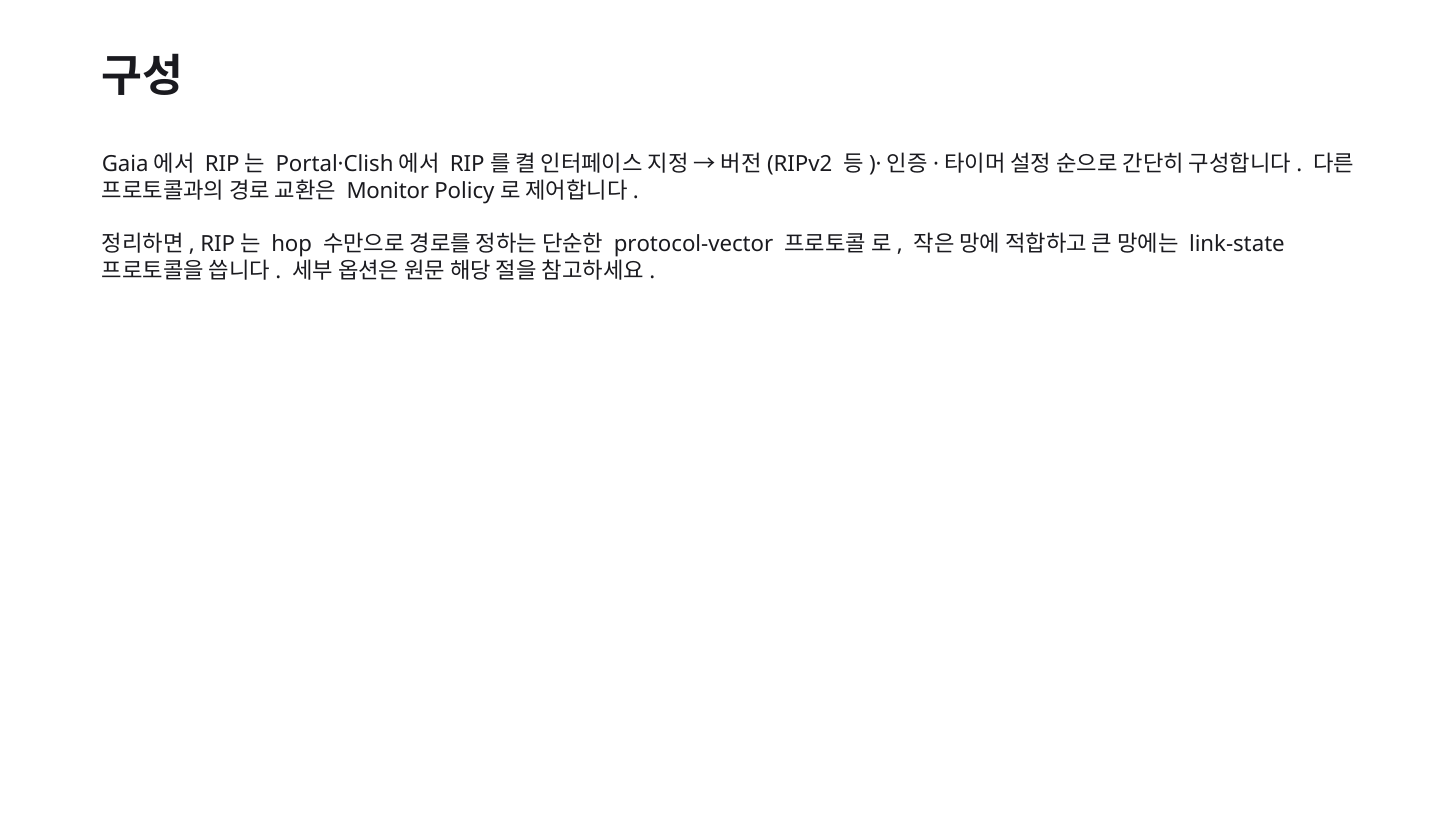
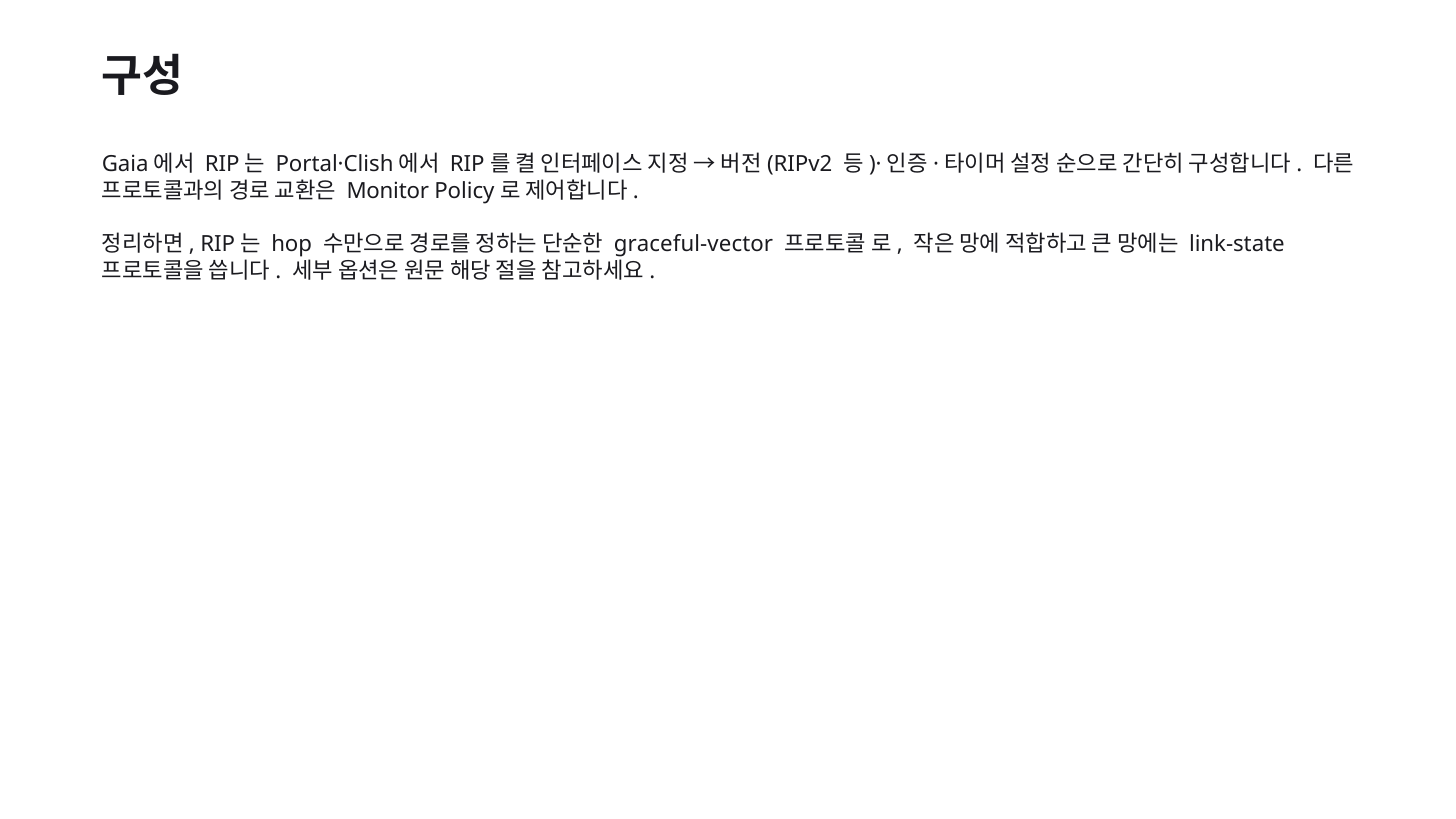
protocol-vector: protocol-vector -> graceful-vector (693, 244)
